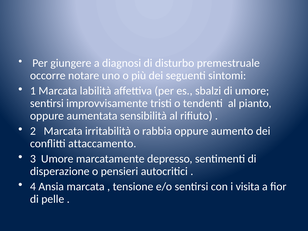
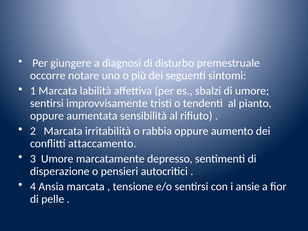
visita: visita -> ansie (248, 187)
